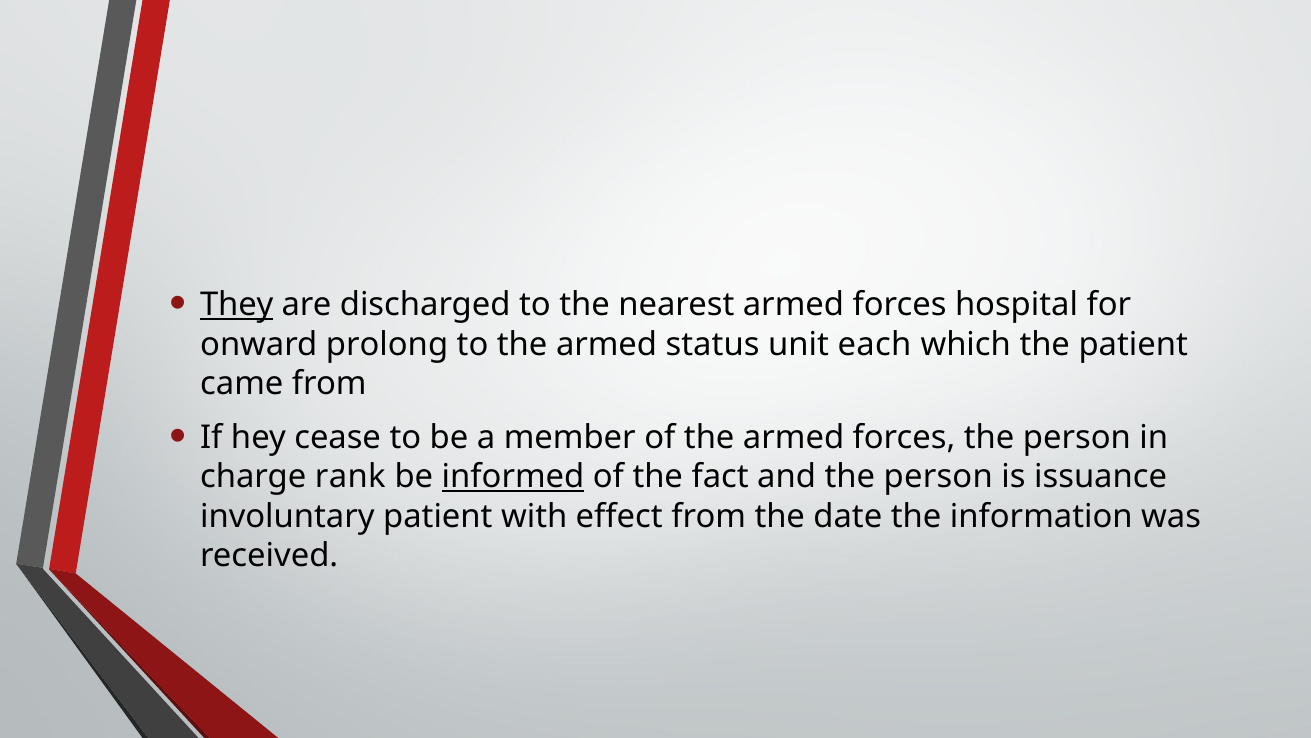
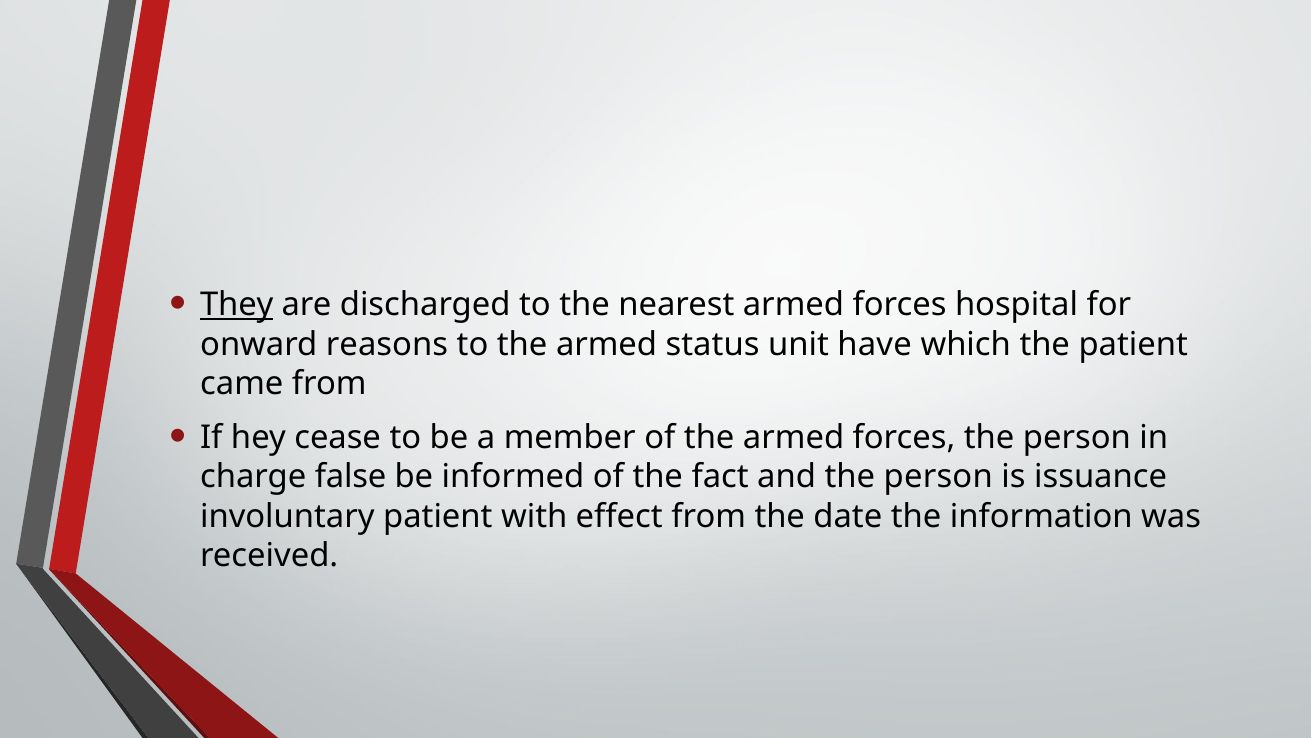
prolong: prolong -> reasons (387, 344)
each: each -> have (875, 344)
rank: rank -> false (351, 477)
informed underline: present -> none (513, 477)
